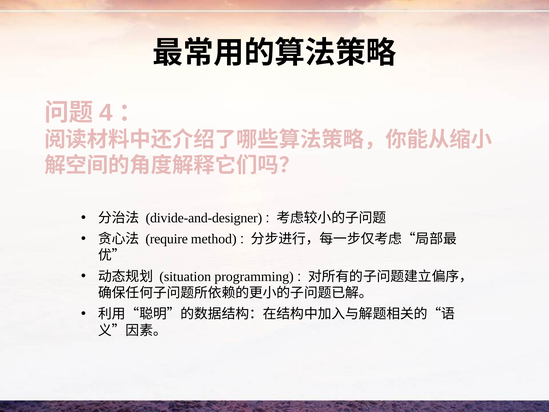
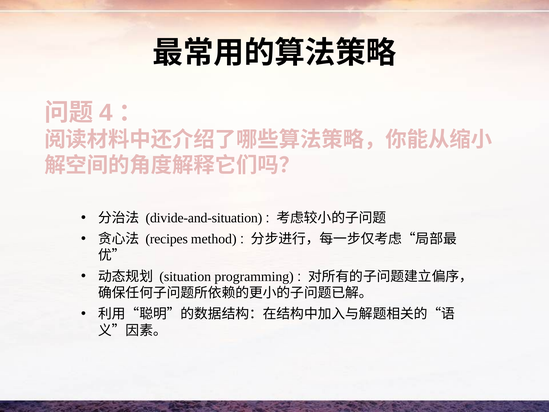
divide-and-designer: divide-and-designer -> divide-and-situation (204, 218)
require: require -> recipes (167, 239)
